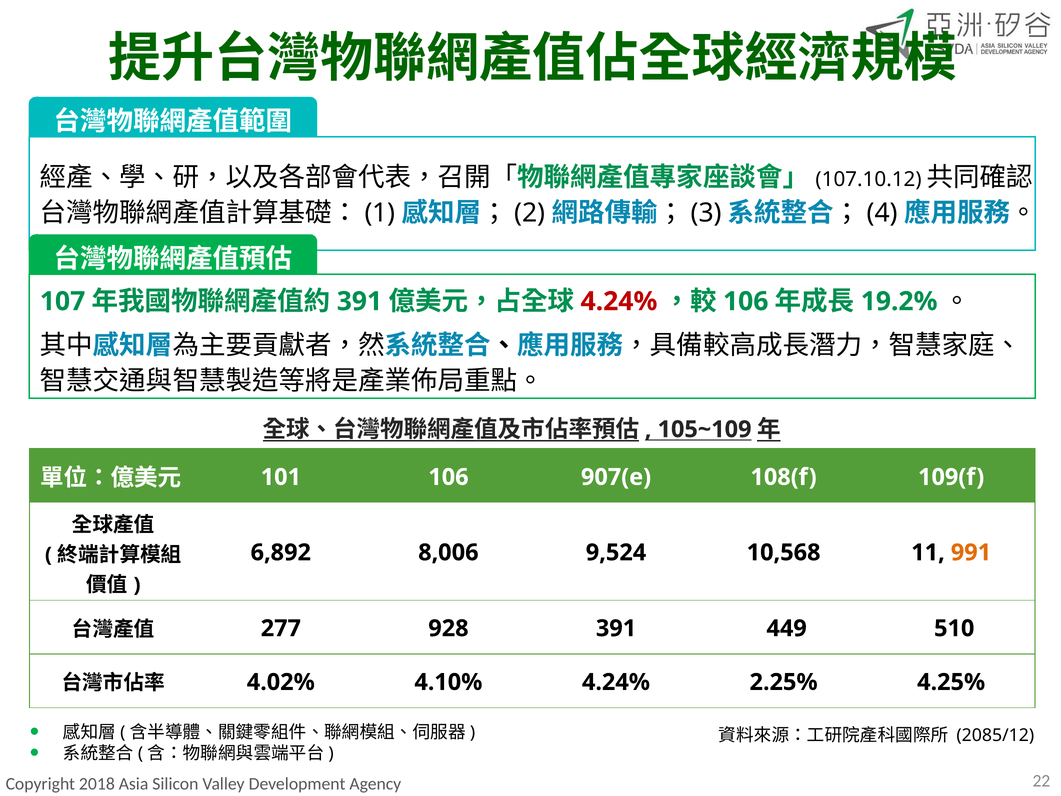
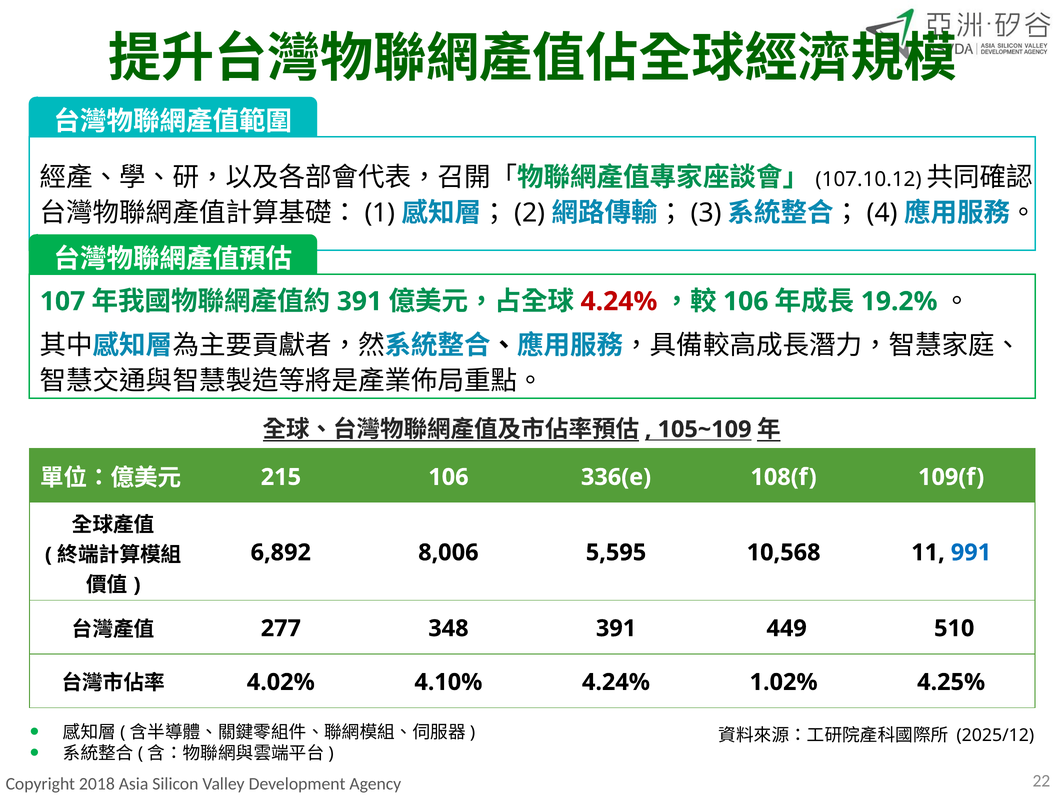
101: 101 -> 215 (281, 477)
907(e: 907(e -> 336(e (616, 477)
9,524: 9,524 -> 5,595 (616, 552)
991 colour: orange -> blue (971, 552)
928: 928 -> 348 (448, 628)
2.25%: 2.25% -> 1.02% (784, 682)
2085/12: 2085/12 -> 2025/12 (995, 735)
